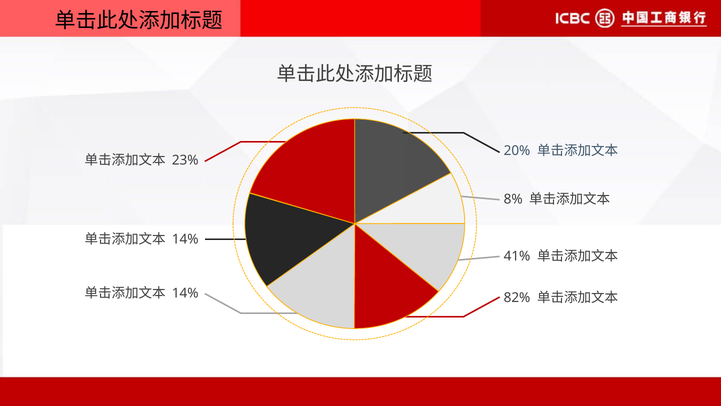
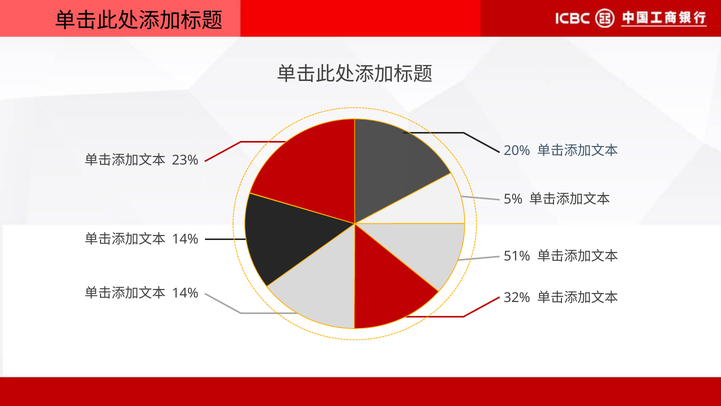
8%: 8% -> 5% (513, 199)
41%: 41% -> 51% (517, 256)
82%: 82% -> 32% (517, 297)
